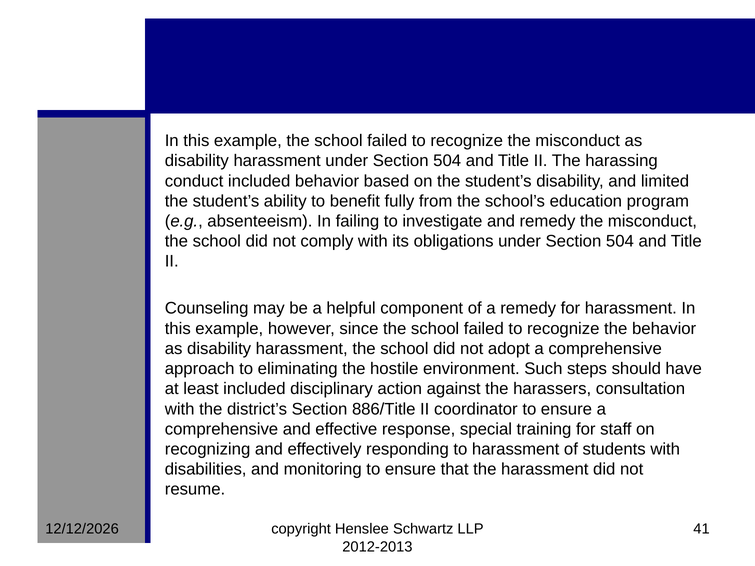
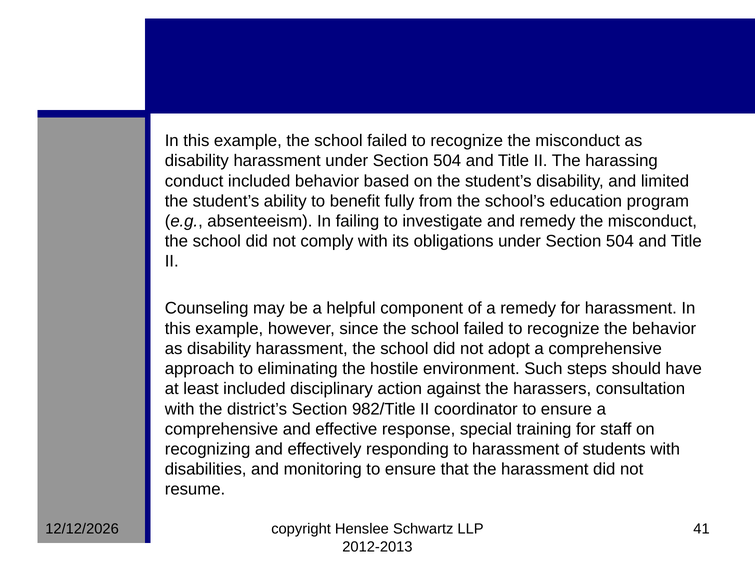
886/Title: 886/Title -> 982/Title (384, 409)
